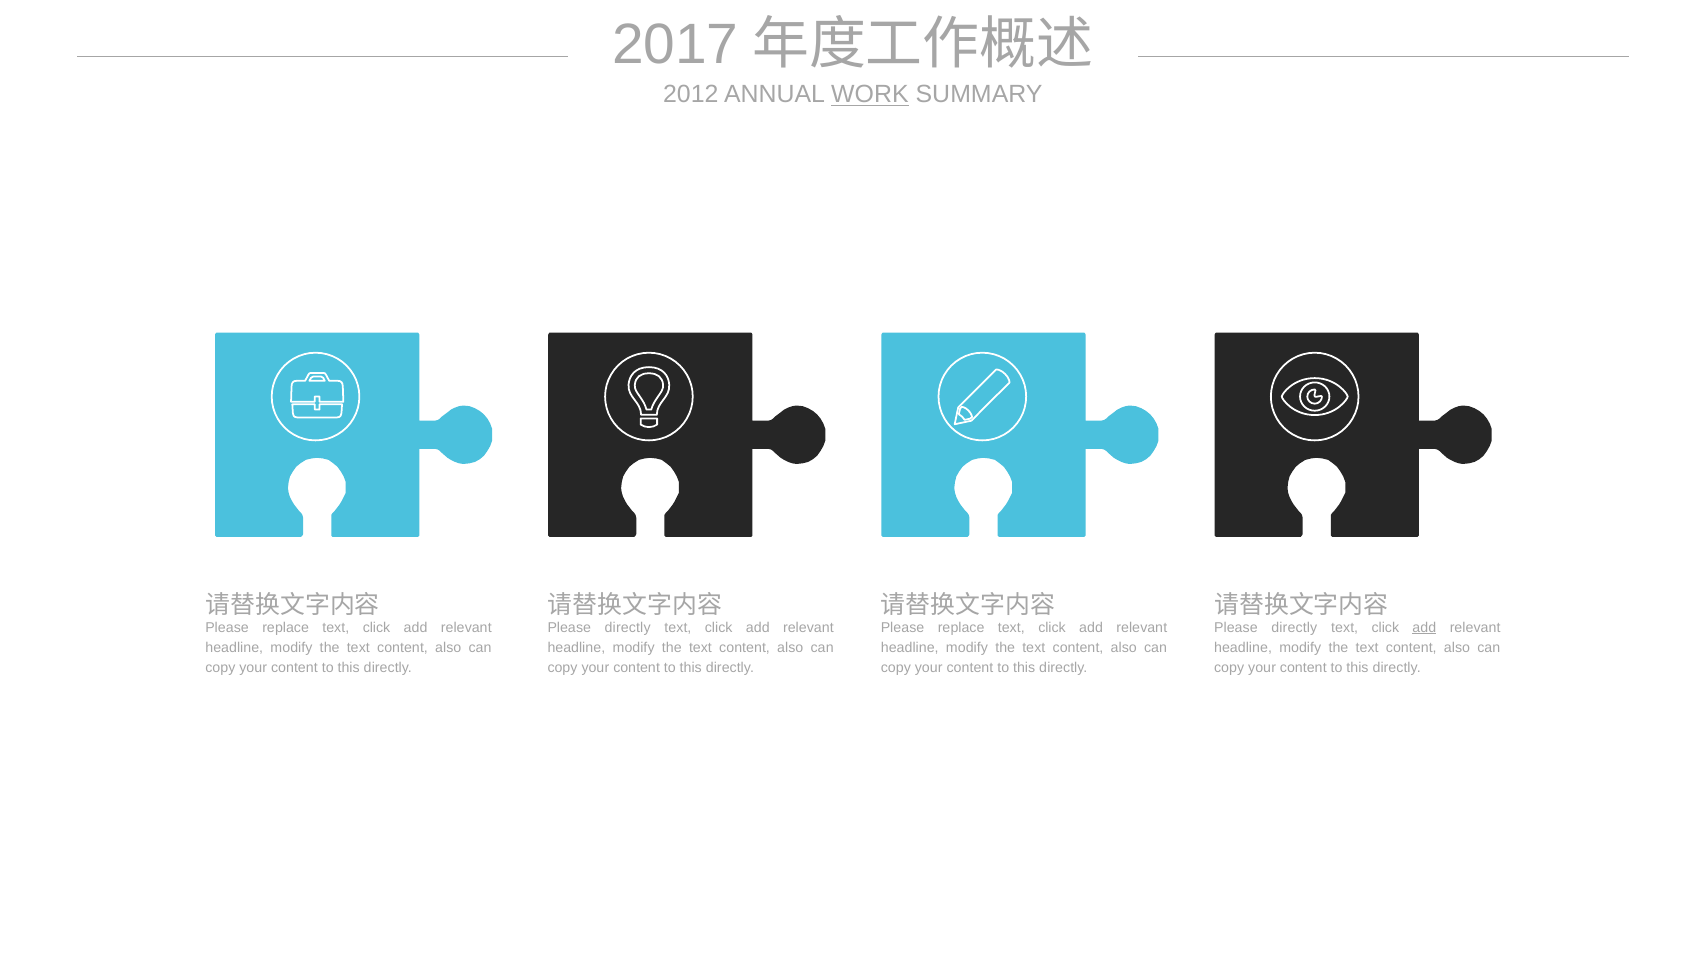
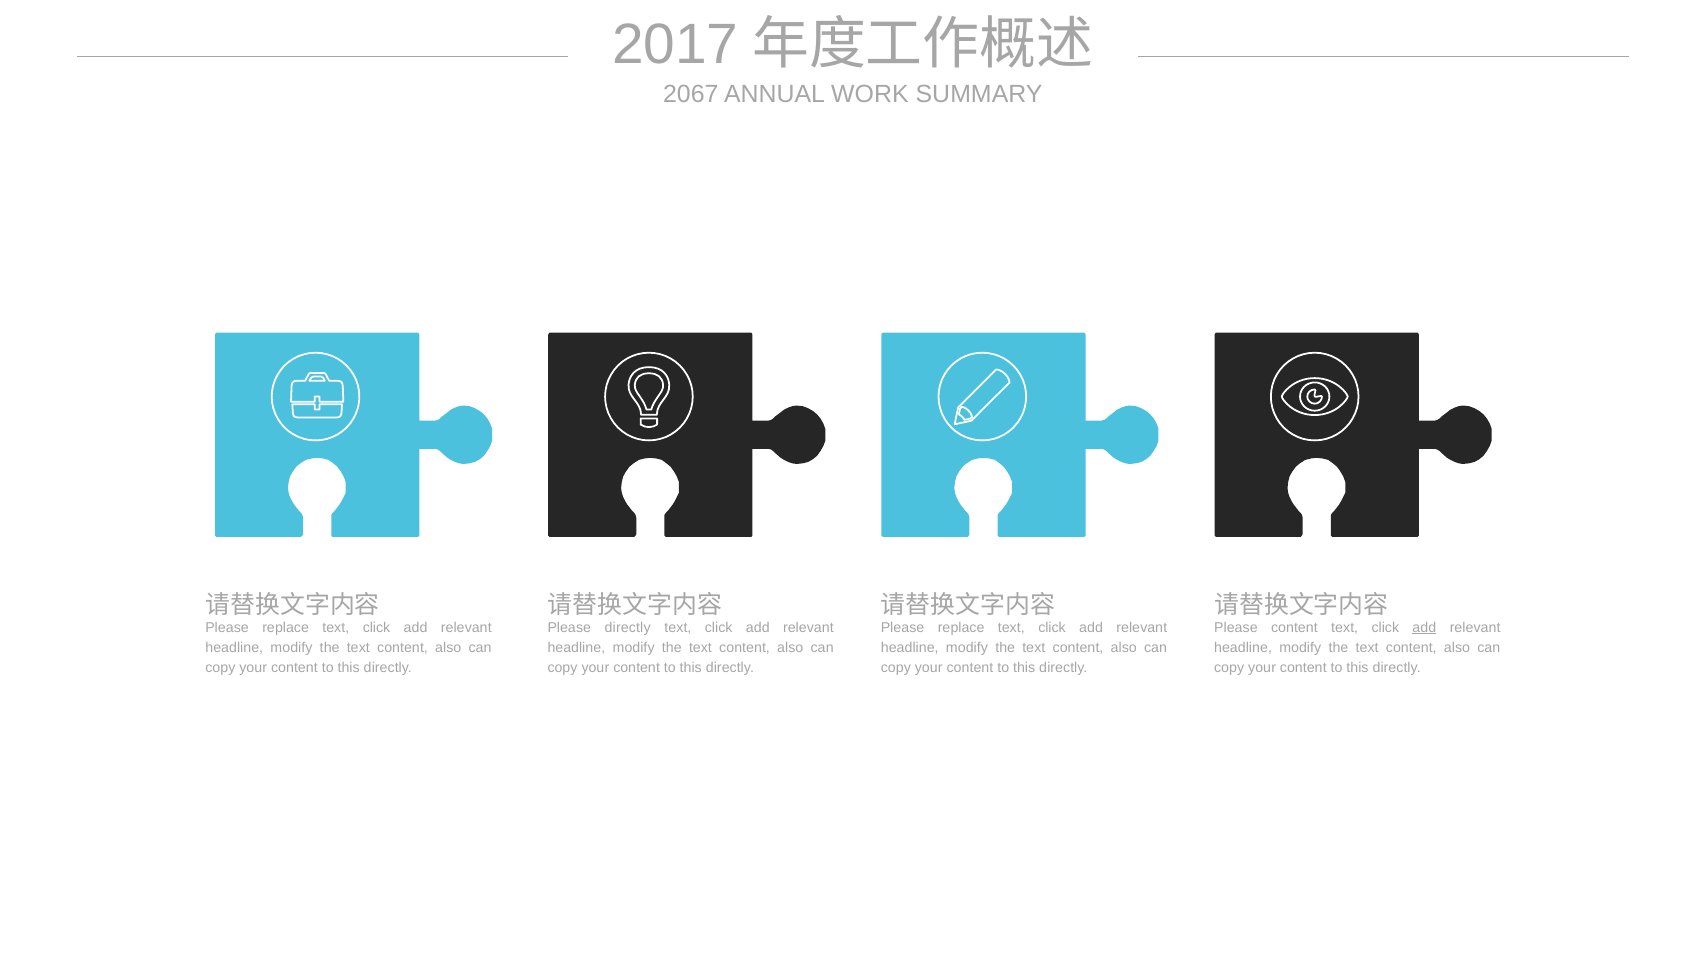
2012: 2012 -> 2067 (691, 95)
WORK underline: present -> none (870, 95)
directly: directly -> content (1294, 627)
